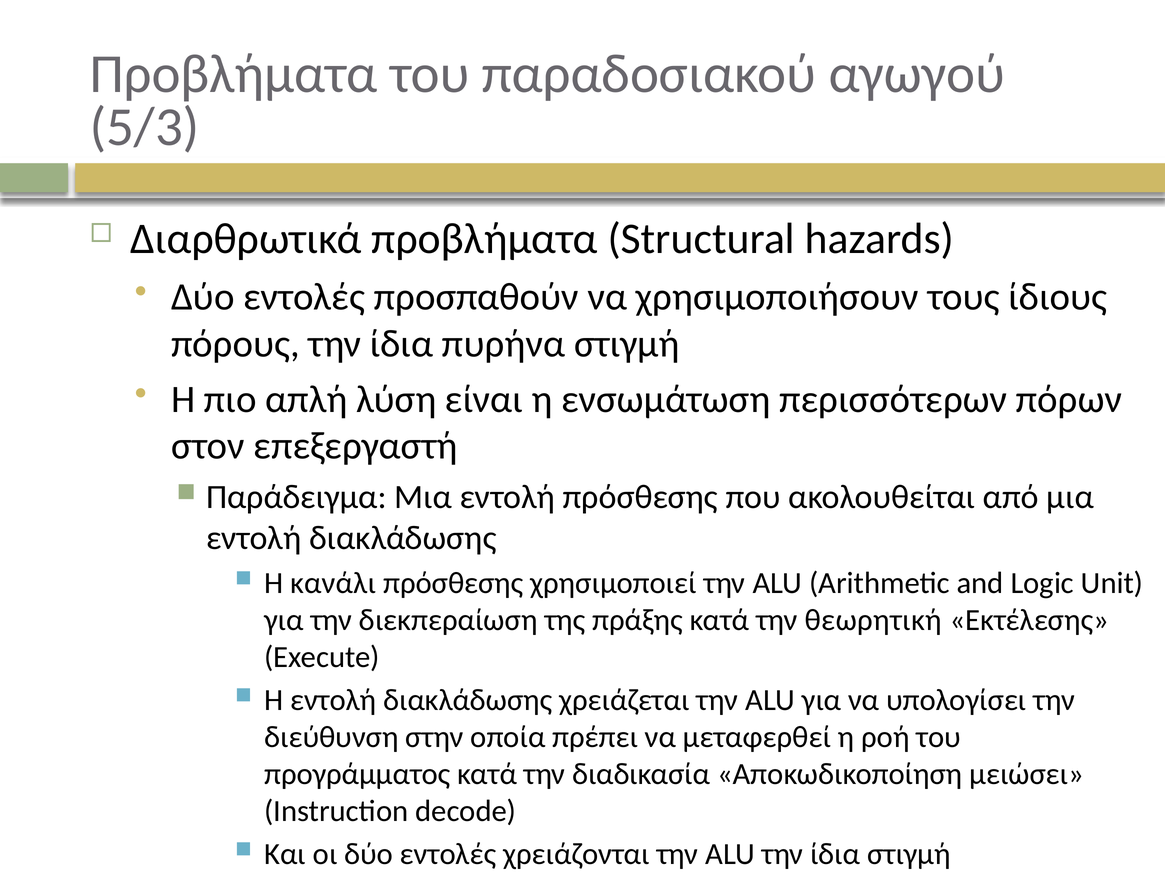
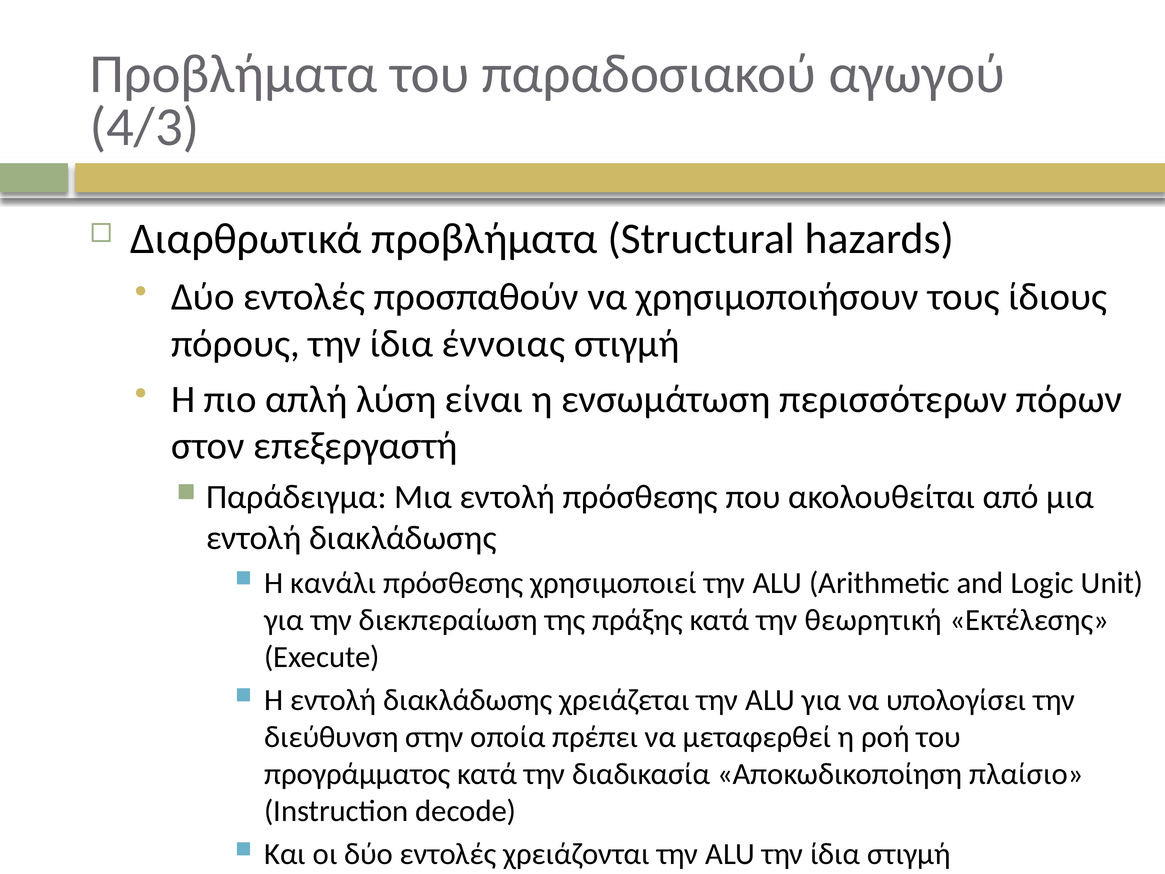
5/3: 5/3 -> 4/3 (145, 127)
πυρήνα: πυρήνα -> έννοιας (503, 344)
μειώσει: μειώσει -> πλαίσιο (1027, 774)
